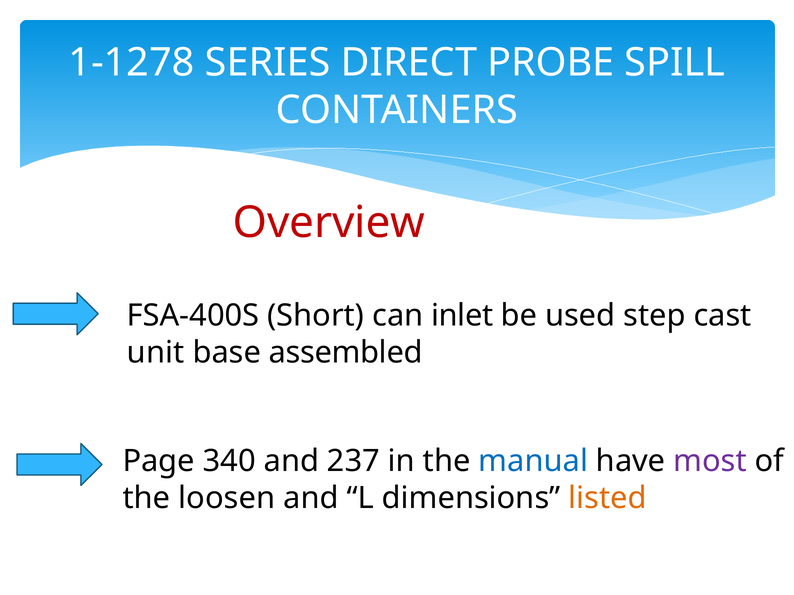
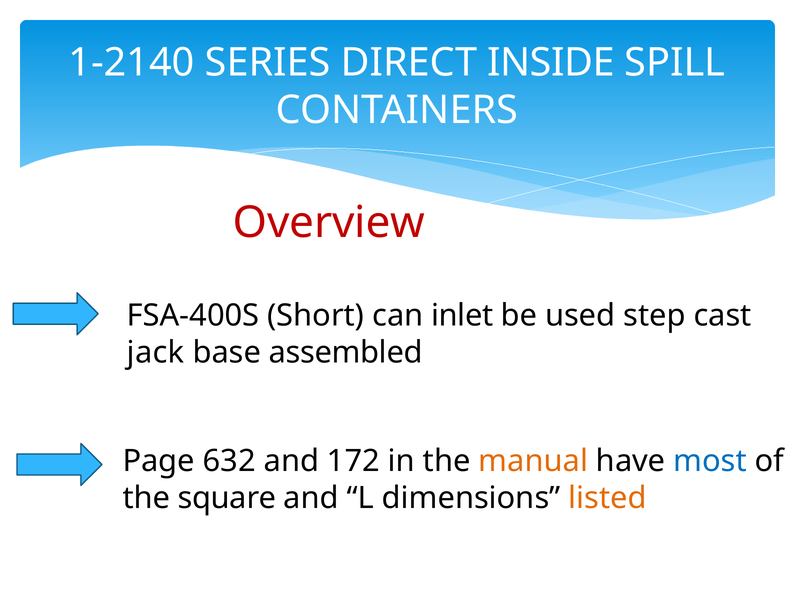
1-1278: 1-1278 -> 1-2140 (131, 63)
PROBE: PROBE -> INSIDE (551, 63)
unit: unit -> jack (156, 353)
340: 340 -> 632 (229, 461)
237: 237 -> 172 (353, 461)
manual colour: blue -> orange (533, 461)
most colour: purple -> blue (710, 461)
loosen: loosen -> square (227, 498)
